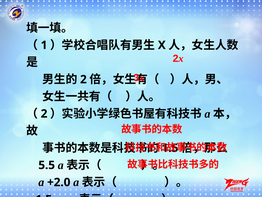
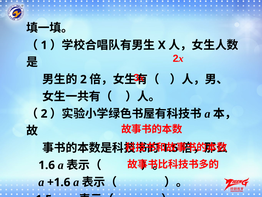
5.5: 5.5 -> 1.6 (47, 165)
+2.0: +2.0 -> +1.6 (59, 182)
